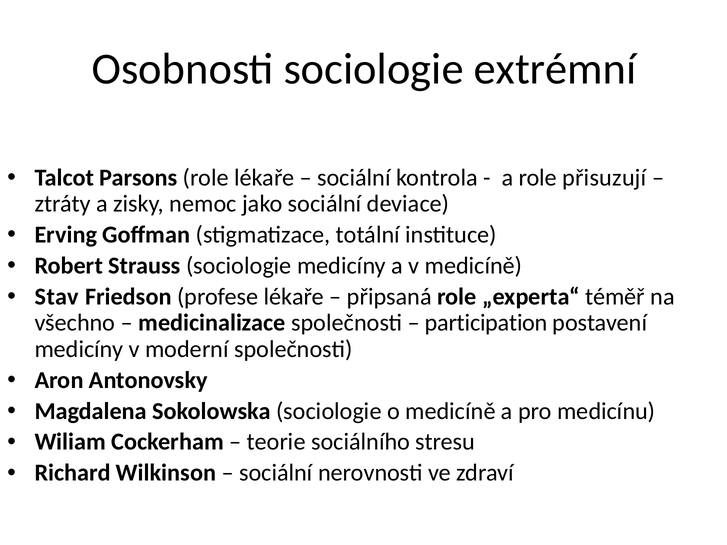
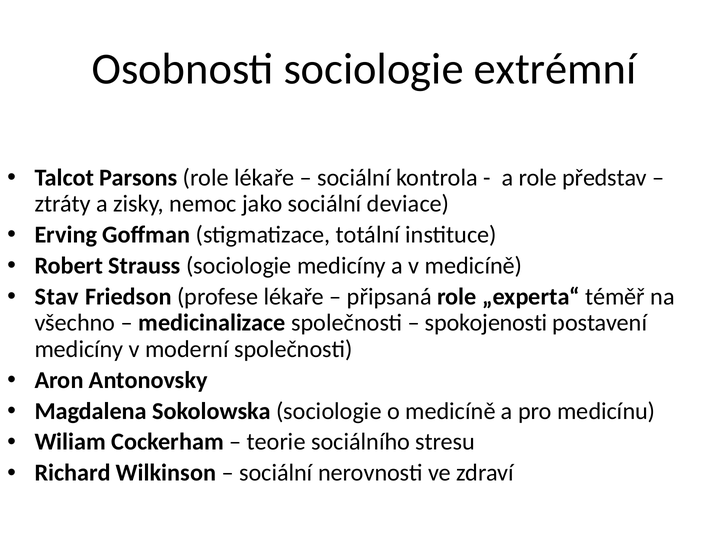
přisuzují: přisuzují -> představ (605, 178)
participation: participation -> spokojenosti (486, 323)
